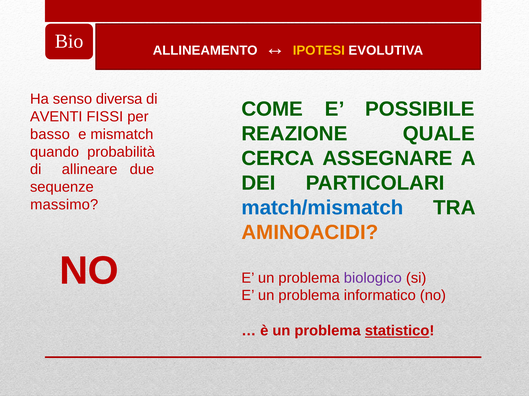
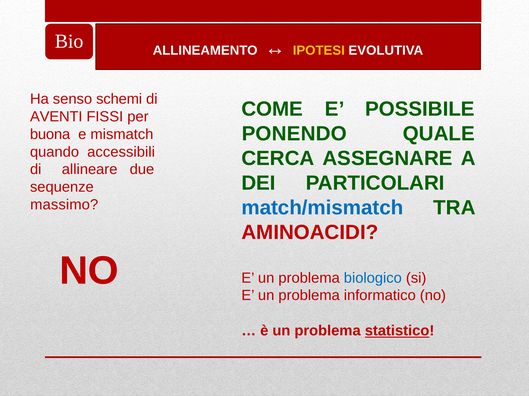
diversa: diversa -> schemi (119, 99)
REAZIONE: REAZIONE -> PONENDO (294, 134)
basso: basso -> buona (50, 135)
probabilità: probabilità -> accessibili (121, 152)
AMINOACIDI colour: orange -> red (310, 233)
biologico colour: purple -> blue (373, 278)
